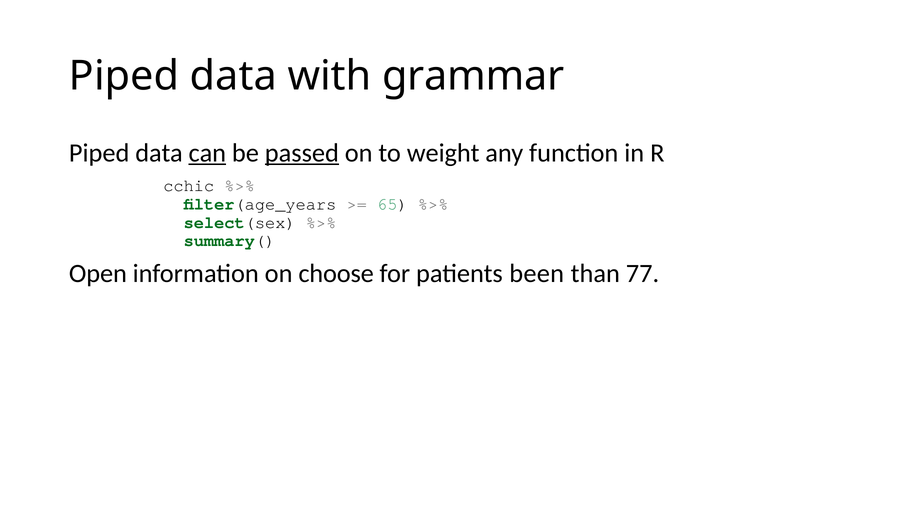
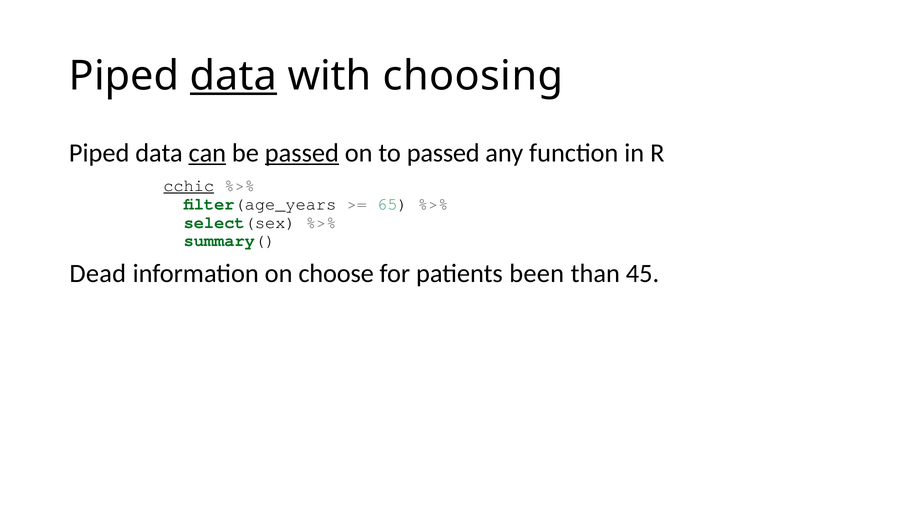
data underline: none -> present (233, 76)
grammar: grammar -> choosing (473, 76)
to weight: weight -> passed (443, 153)
cchic underline: none -> present (189, 186)
Open: Open -> Dead (98, 274)
77: 77 -> 45 (643, 274)
